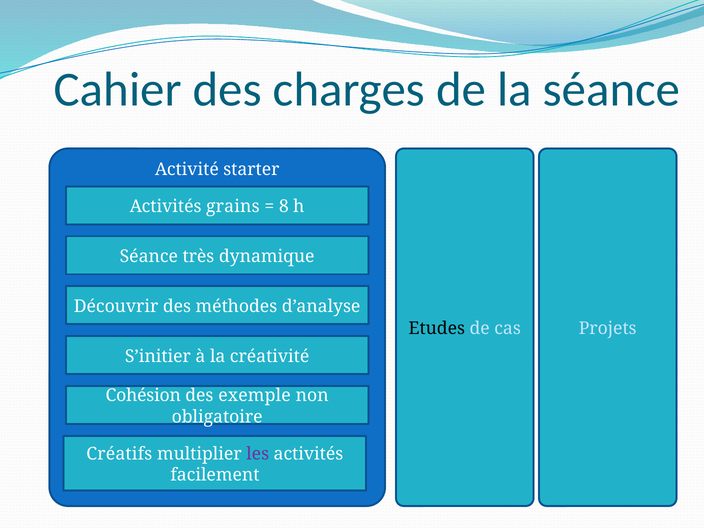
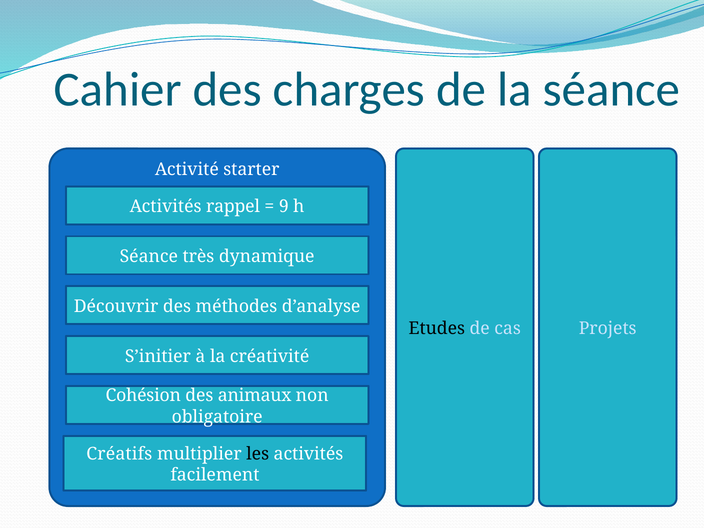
grains: grains -> rappel (233, 207)
8: 8 -> 9 (284, 207)
exemple: exemple -> animaux (255, 396)
les colour: purple -> black (258, 454)
